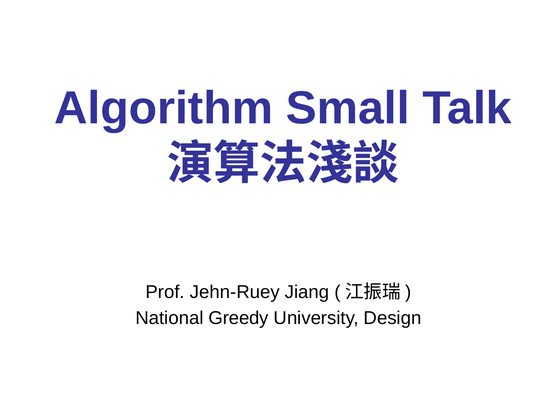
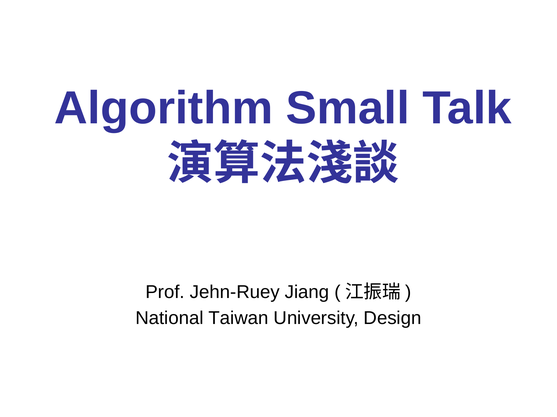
Greedy: Greedy -> Taiwan (239, 318)
